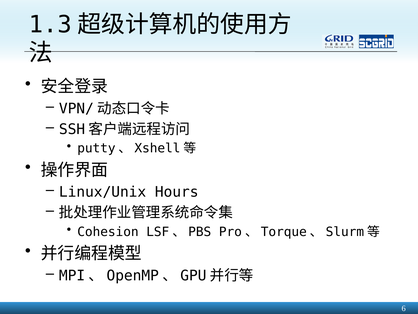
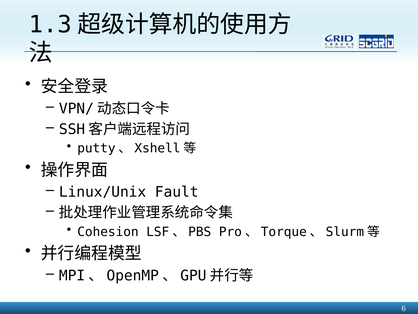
Hours: Hours -> Fault (177, 192)
